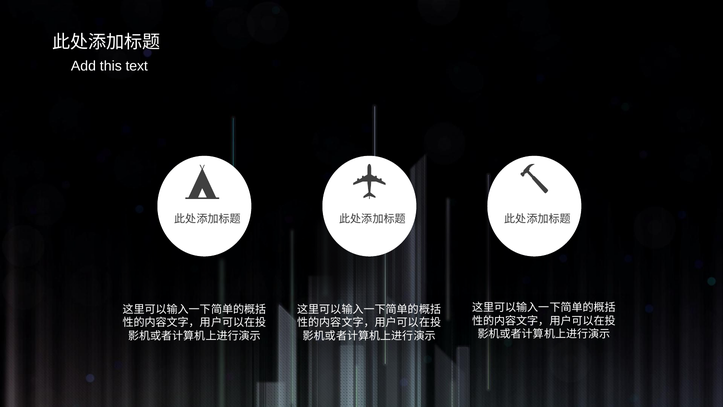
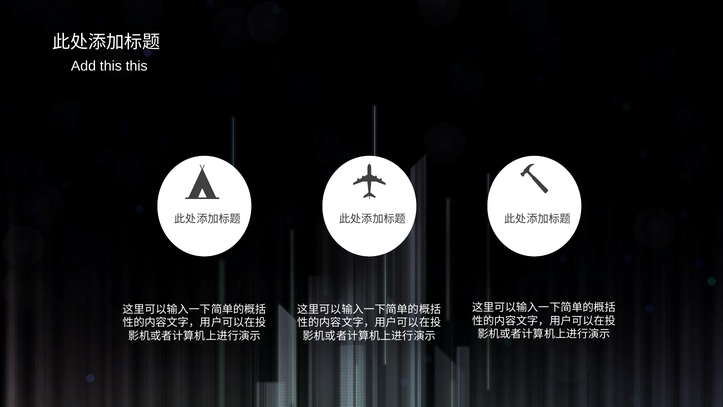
this text: text -> this (137, 66)
